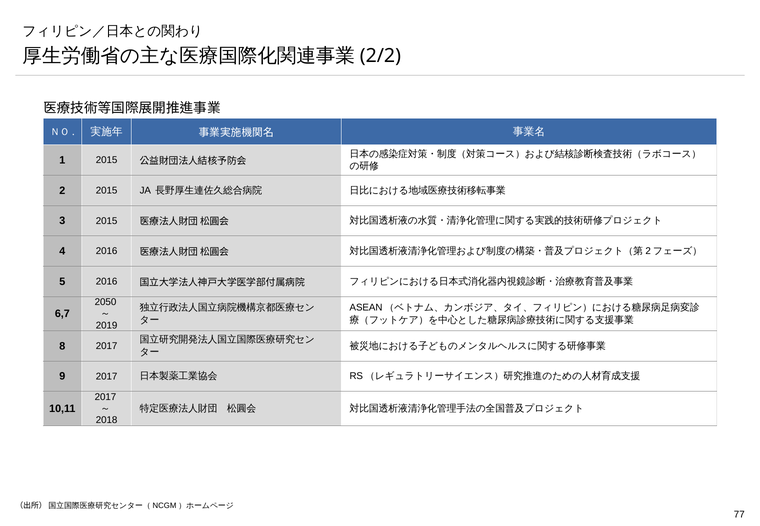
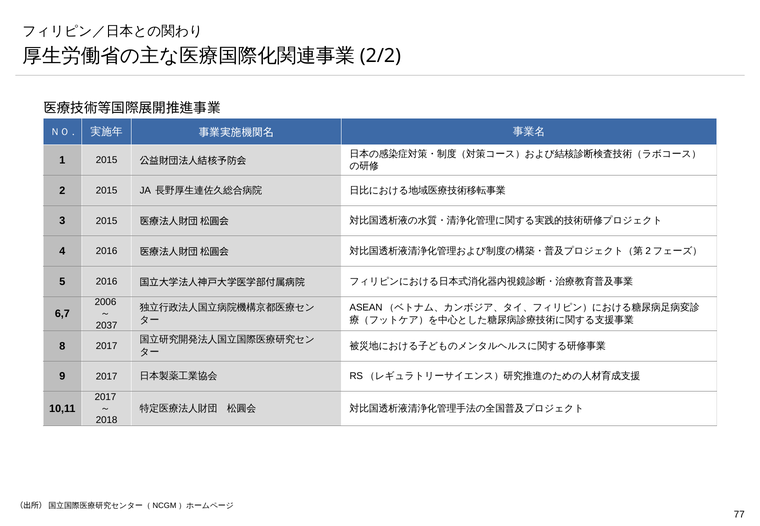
2050: 2050 -> 2006 (106, 302)
2019: 2019 -> 2037 (107, 325)
